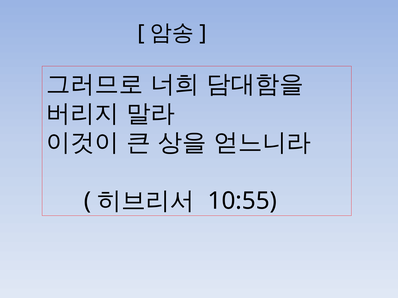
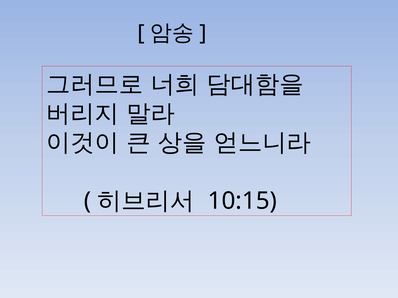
10:55: 10:55 -> 10:15 (242, 201)
